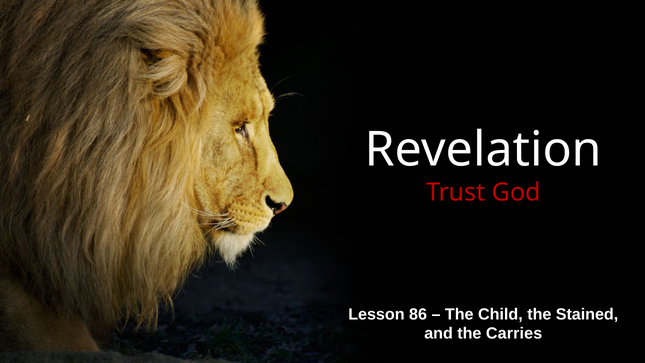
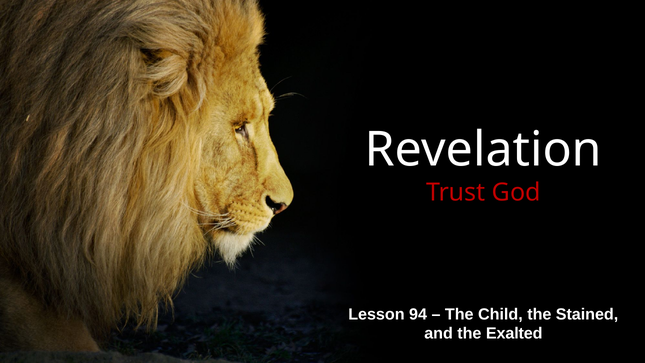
86: 86 -> 94 (418, 314)
Carries: Carries -> Exalted (514, 333)
